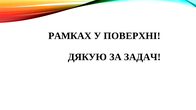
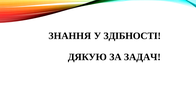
РАМКАХ: РАМКАХ -> ЗНАННЯ (70, 36)
ПОВЕРХНІ: ПОВЕРХНІ -> ЗДІБНОСТІ (132, 36)
